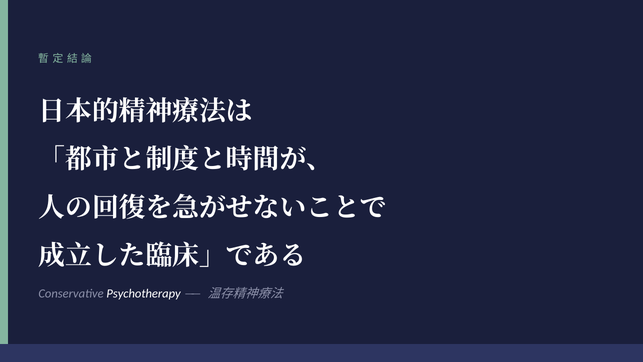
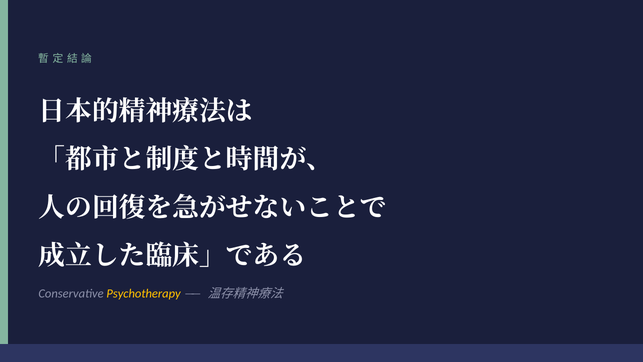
Psychotherapy colour: white -> yellow (144, 293)
